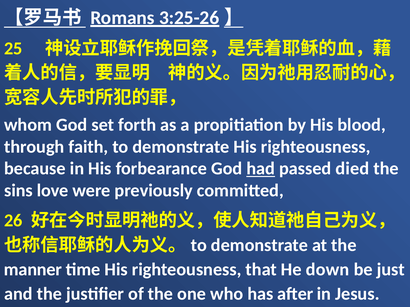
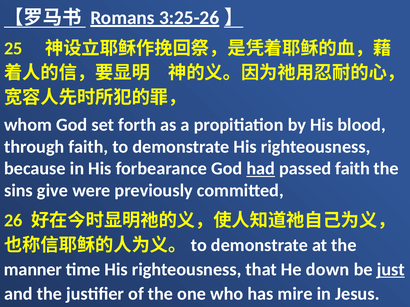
passed died: died -> faith (353, 169)
love: love -> give (53, 191)
just underline: none -> present (391, 270)
after: after -> mire (295, 294)
